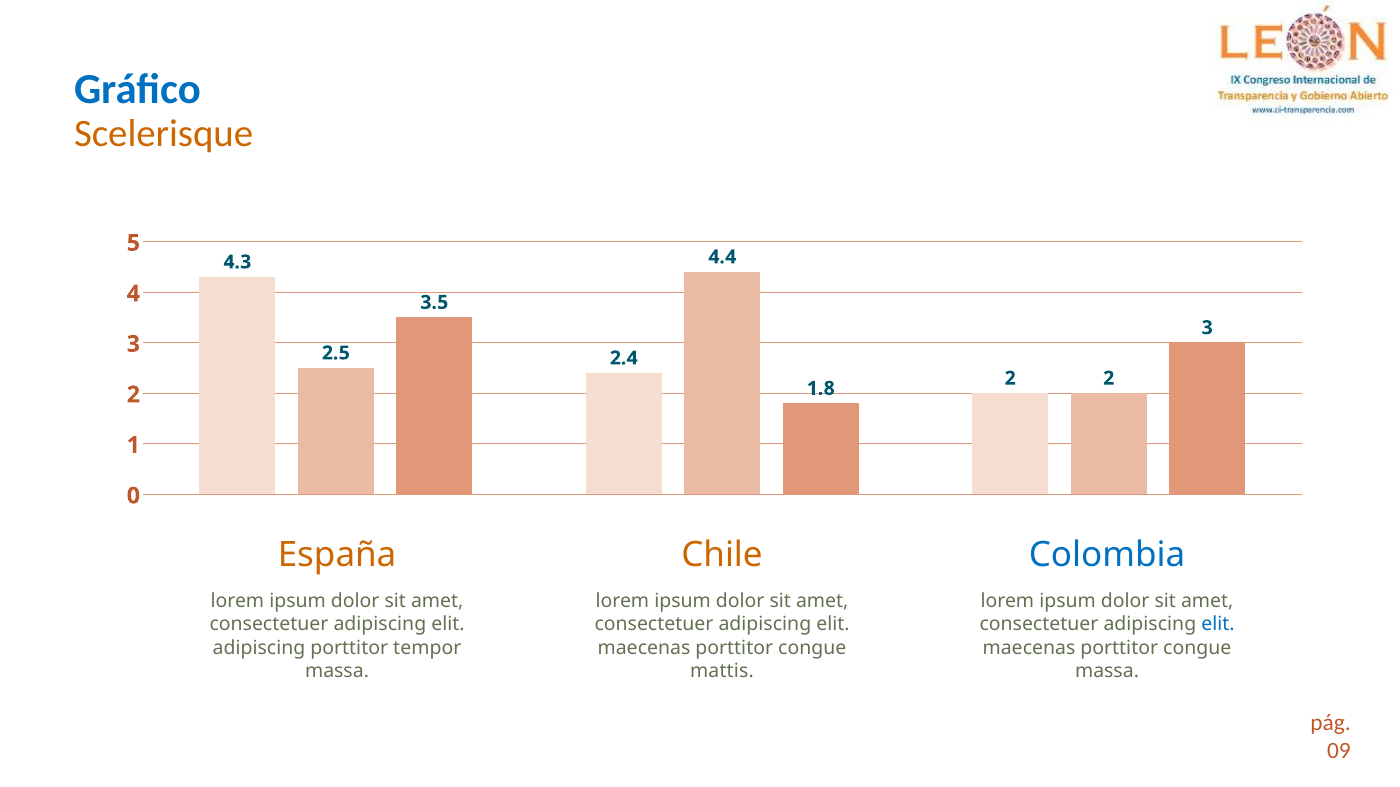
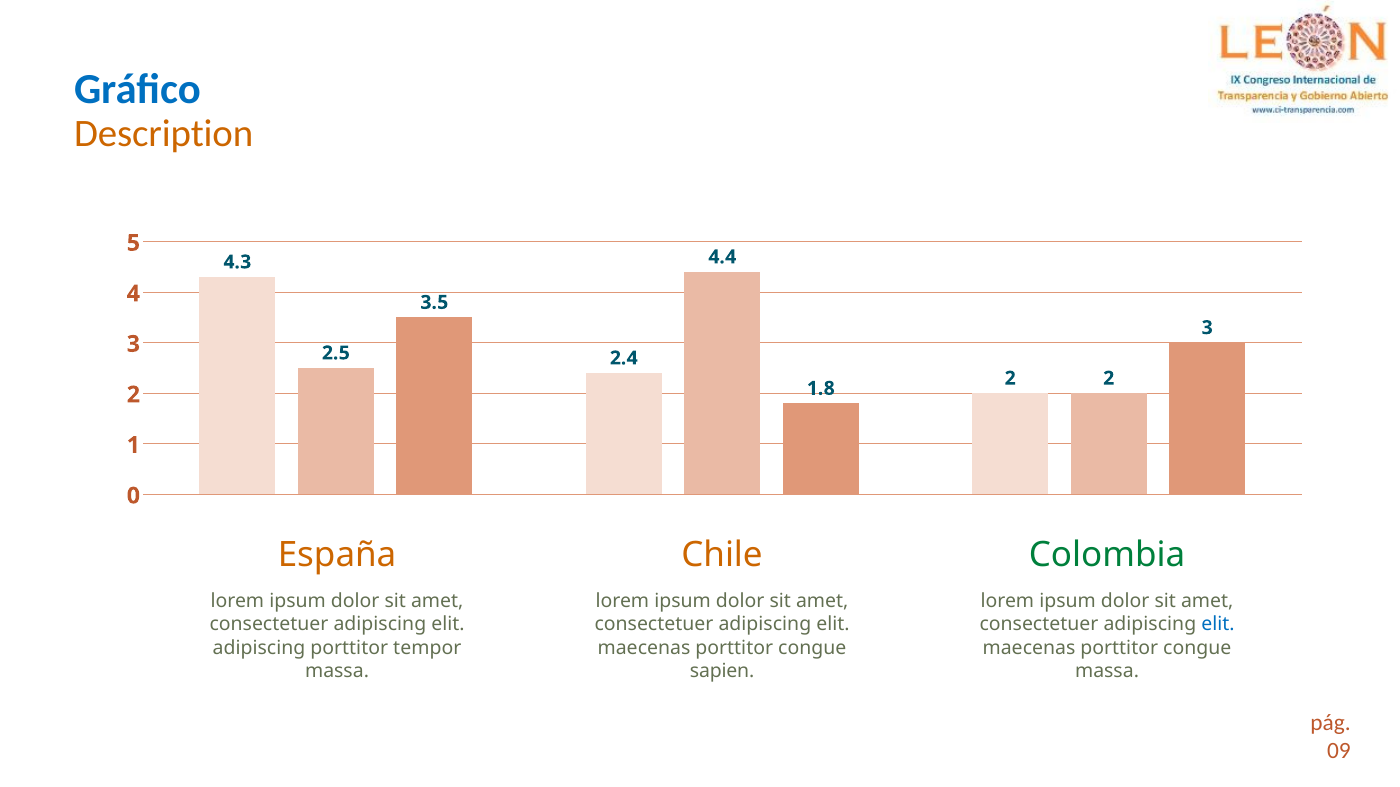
Scelerisque: Scelerisque -> Description (164, 134)
Colombia colour: blue -> green (1107, 556)
mattis: mattis -> sapien (722, 671)
